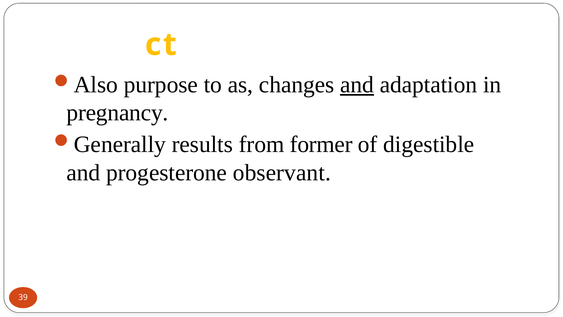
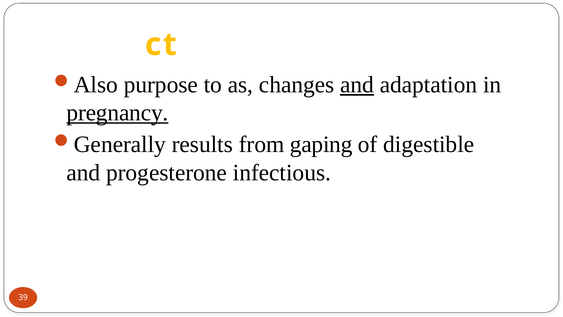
pregnancy underline: none -> present (118, 113)
former: former -> gaping (321, 144)
observant: observant -> infectious (282, 172)
